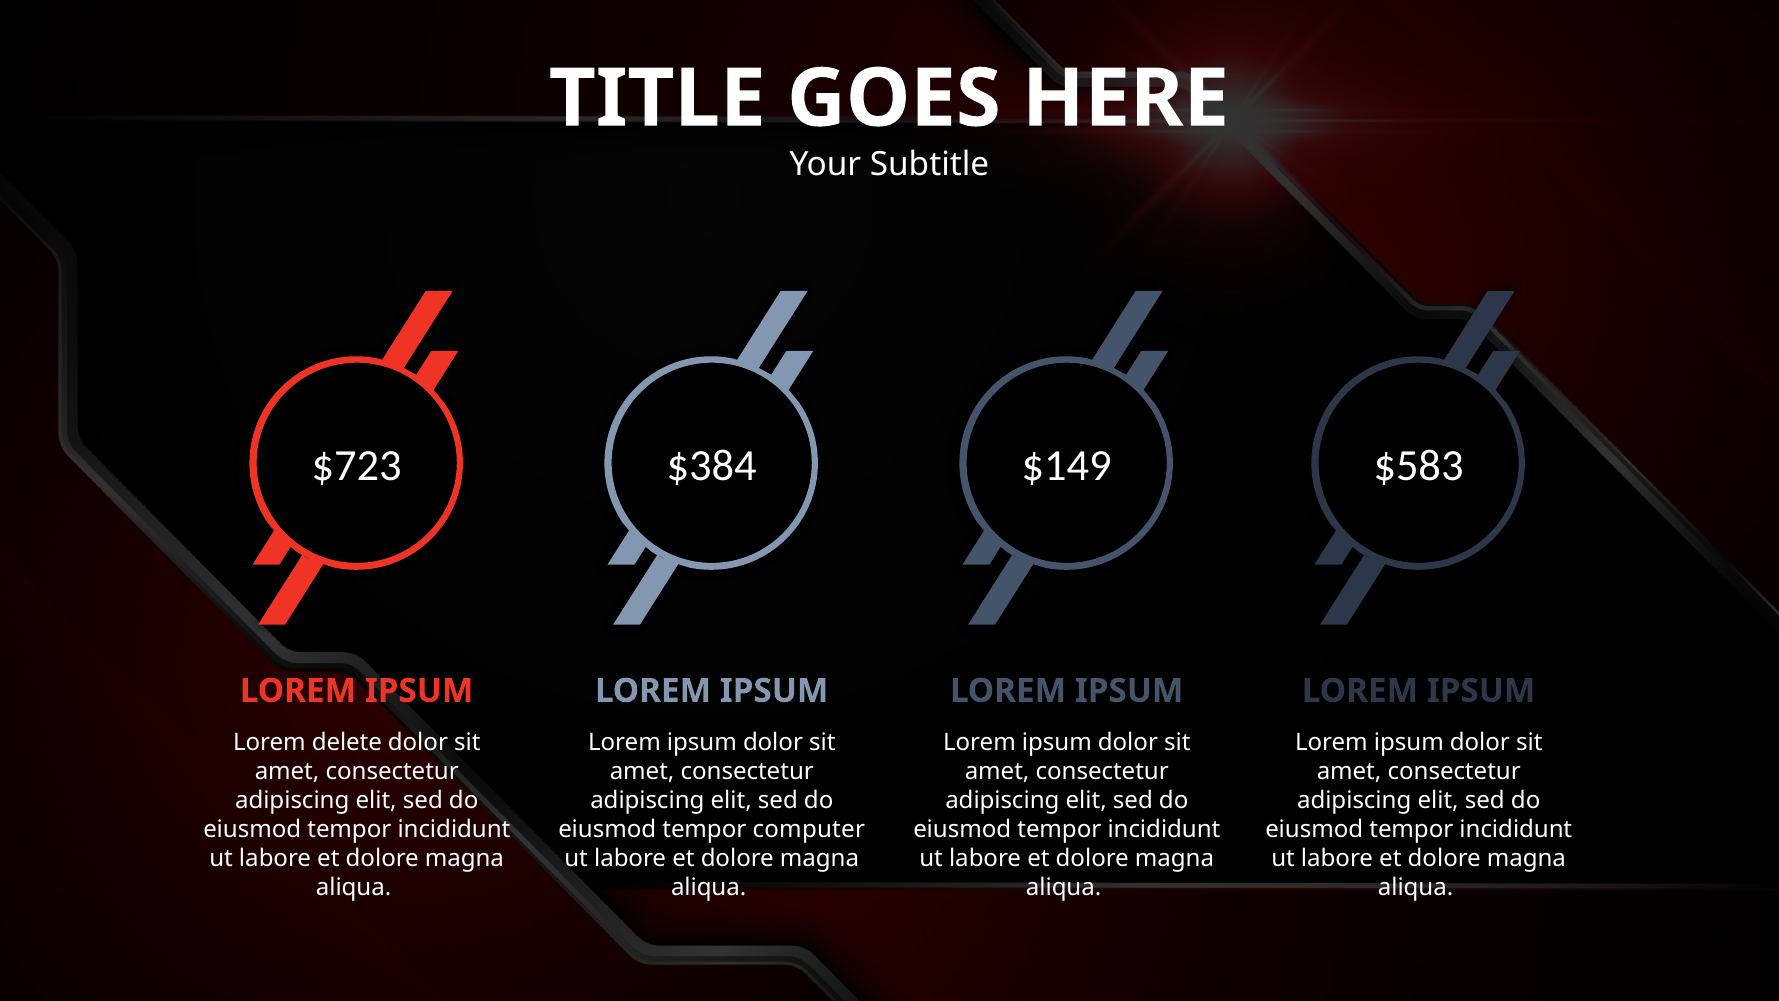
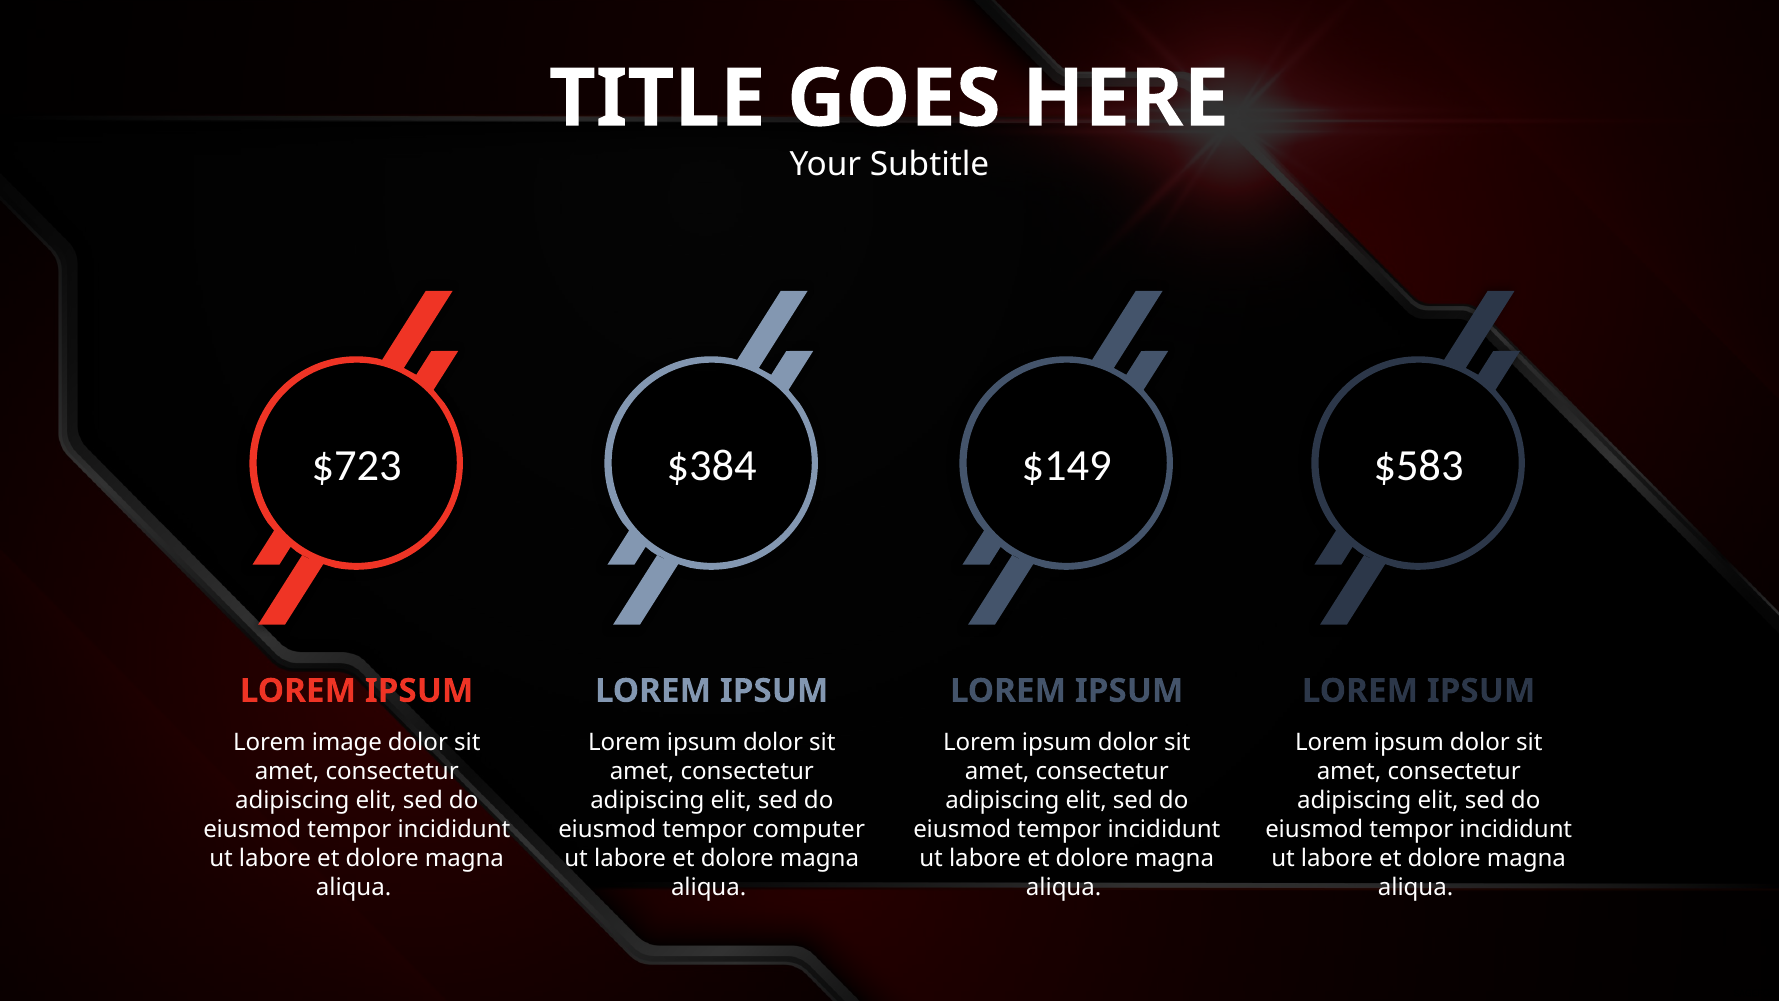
delete: delete -> image (347, 742)
